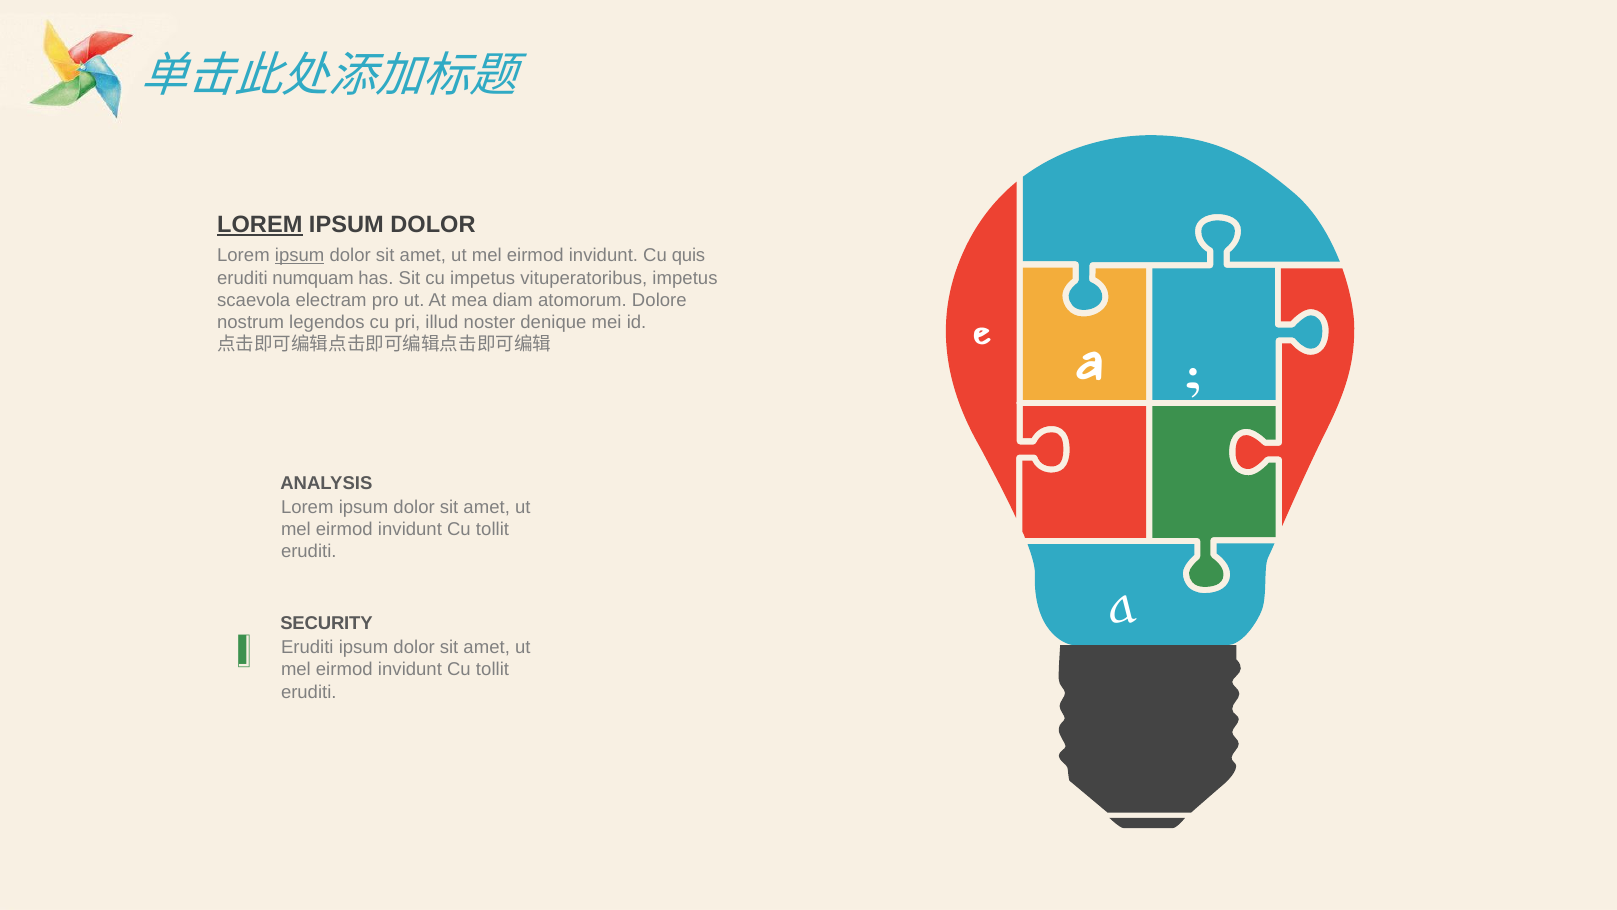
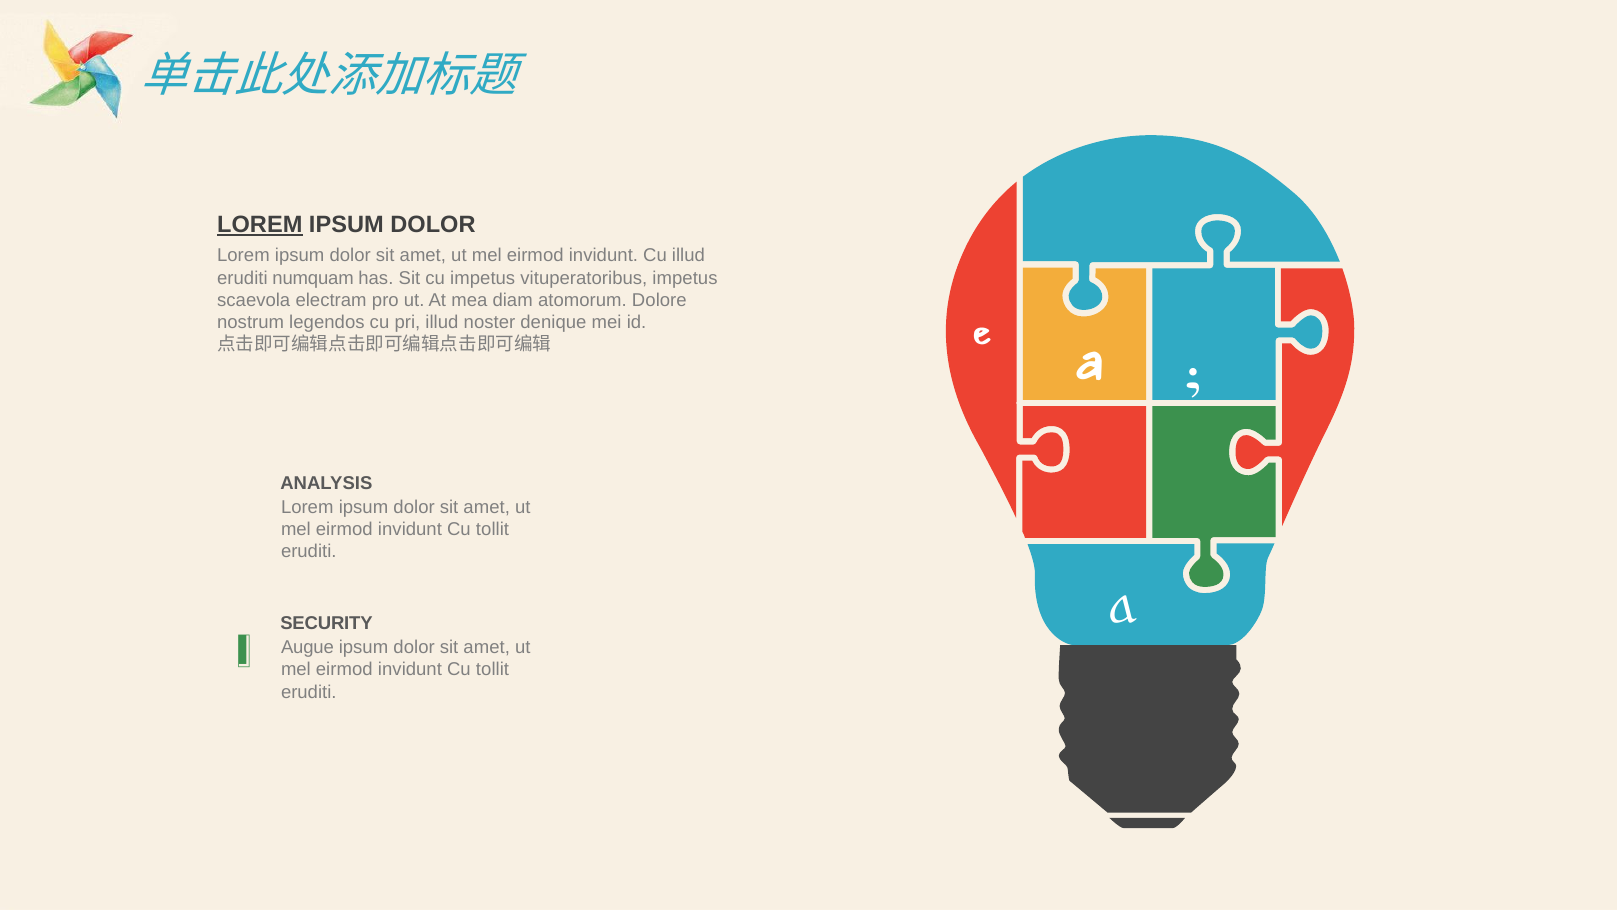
ipsum underline: present -> none (300, 256)
Cu quis: quis -> illud (688, 256)
Eruditi: Eruditi -> Augue (307, 647)
